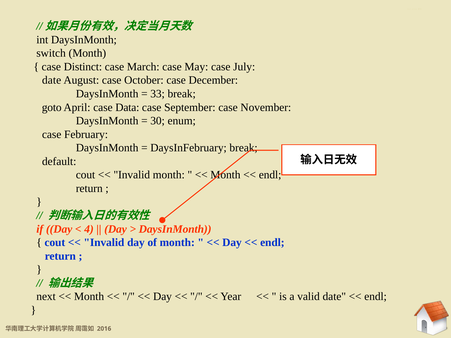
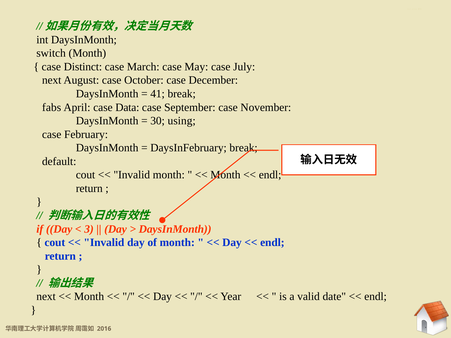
date: date -> next (52, 80)
33: 33 -> 41 (158, 94)
goto: goto -> fabs (52, 107)
enum: enum -> using (182, 121)
4: 4 -> 3 (89, 229)
